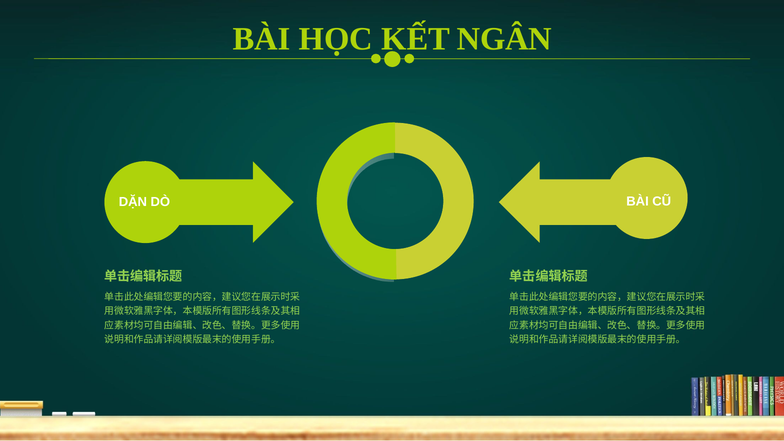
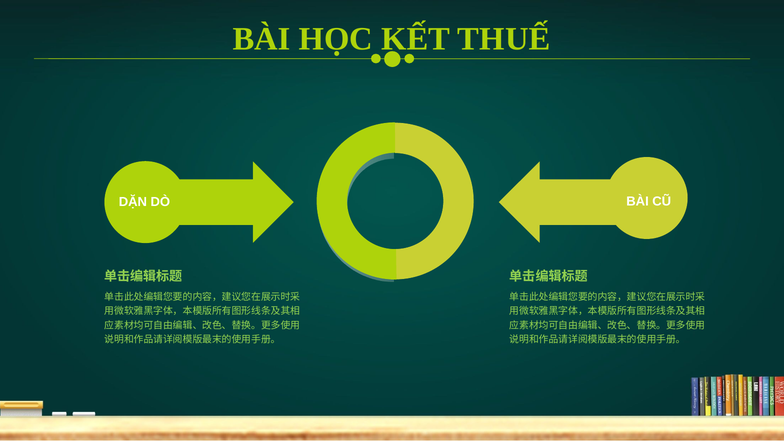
NGÂN: NGÂN -> THUẾ (504, 39)
